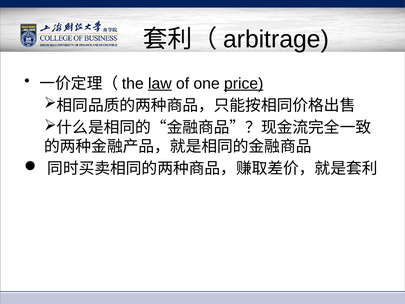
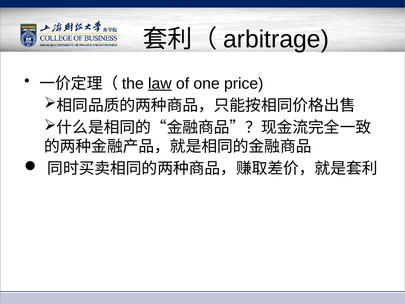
price underline: present -> none (244, 83)
